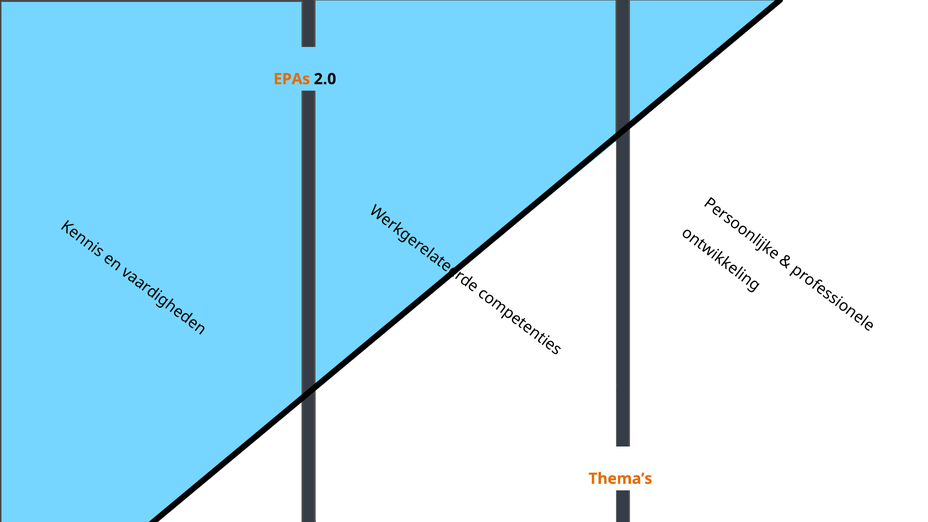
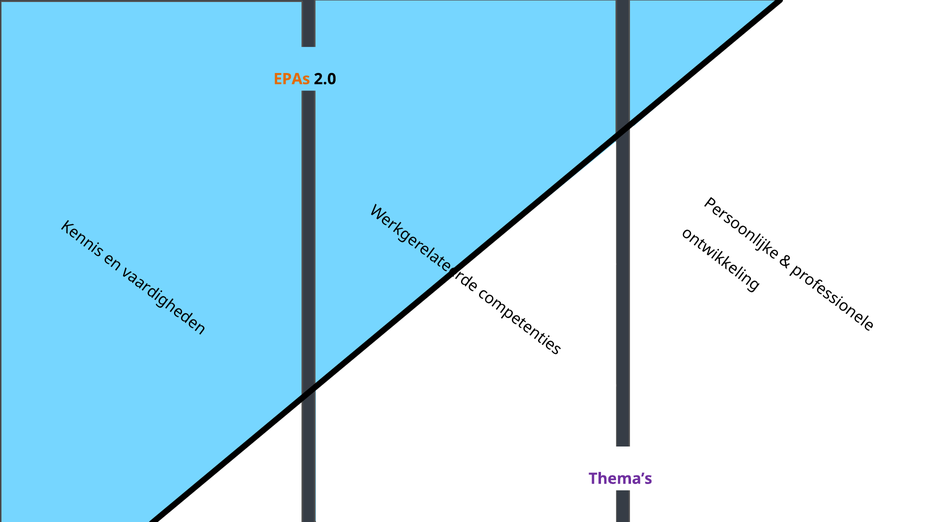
Thema’s colour: orange -> purple (620, 479)
